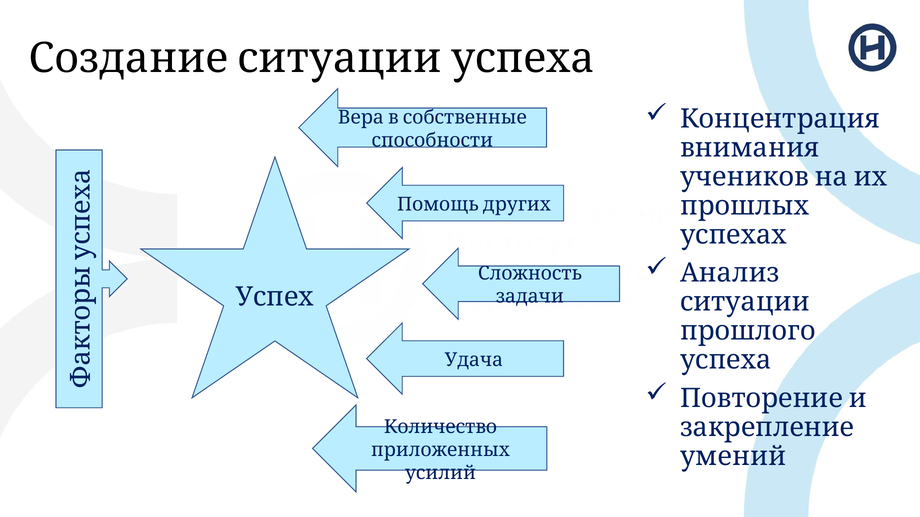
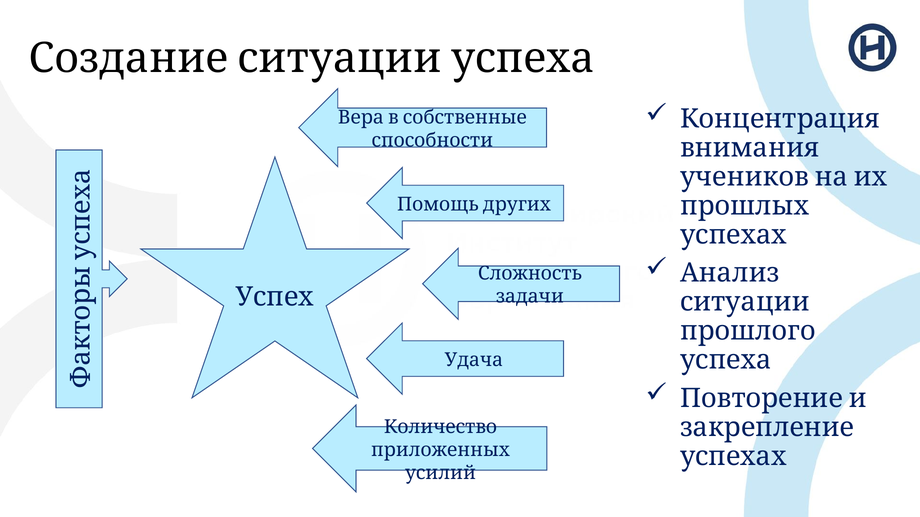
умений: умений -> успехах (733, 457)
